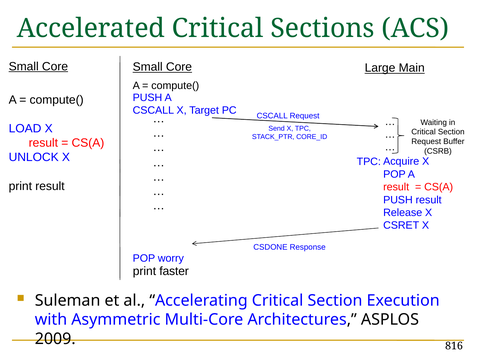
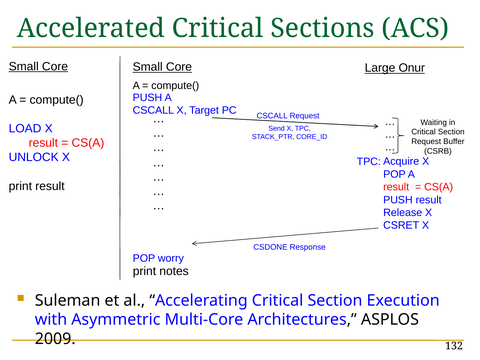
Main: Main -> Onur (412, 68)
faster: faster -> notes (174, 271)
816: 816 -> 132 (454, 346)
